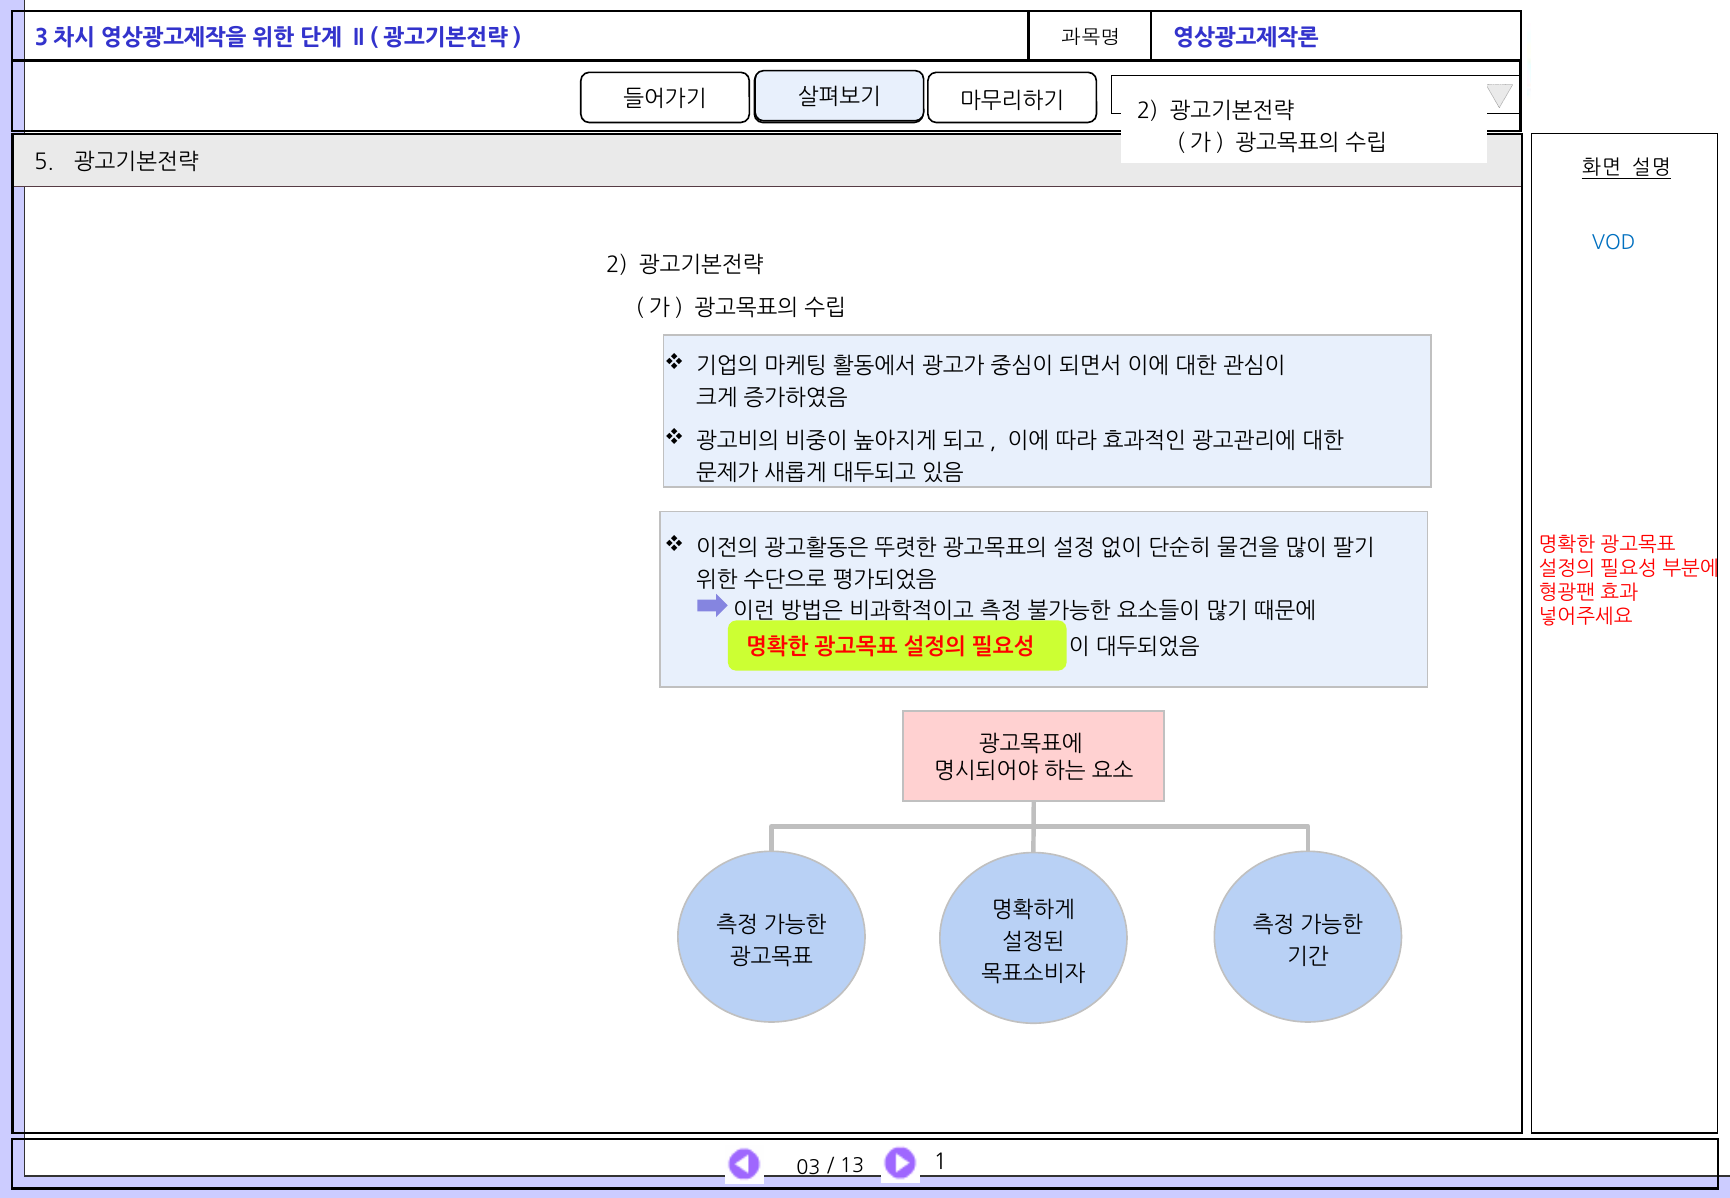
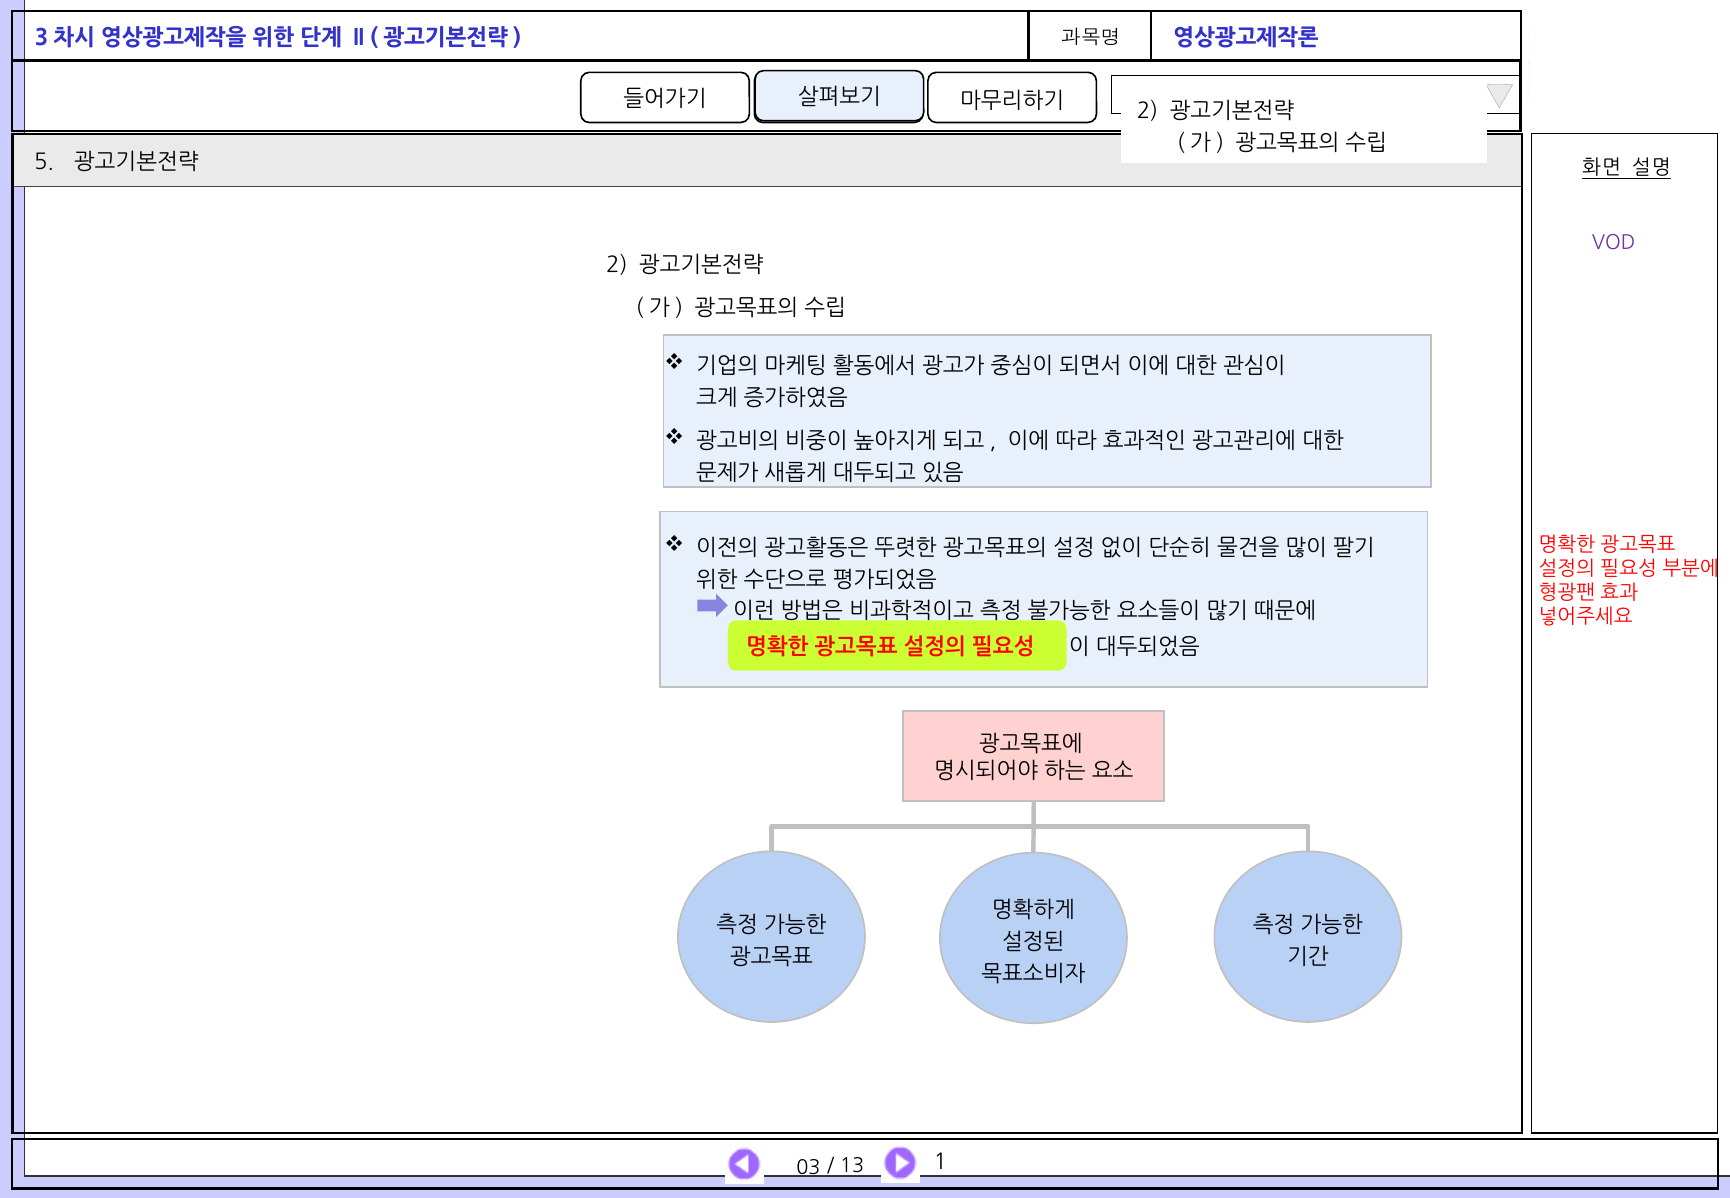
VOD colour: blue -> purple (1614, 243)
